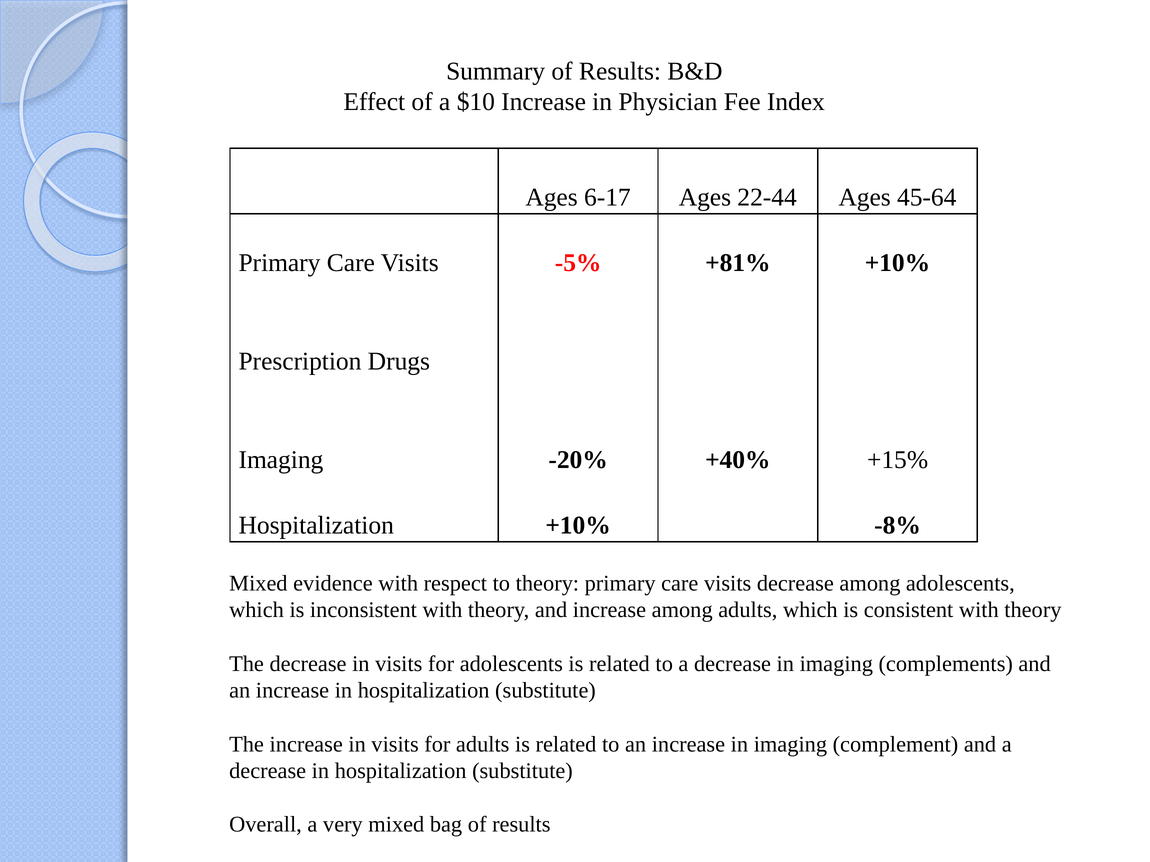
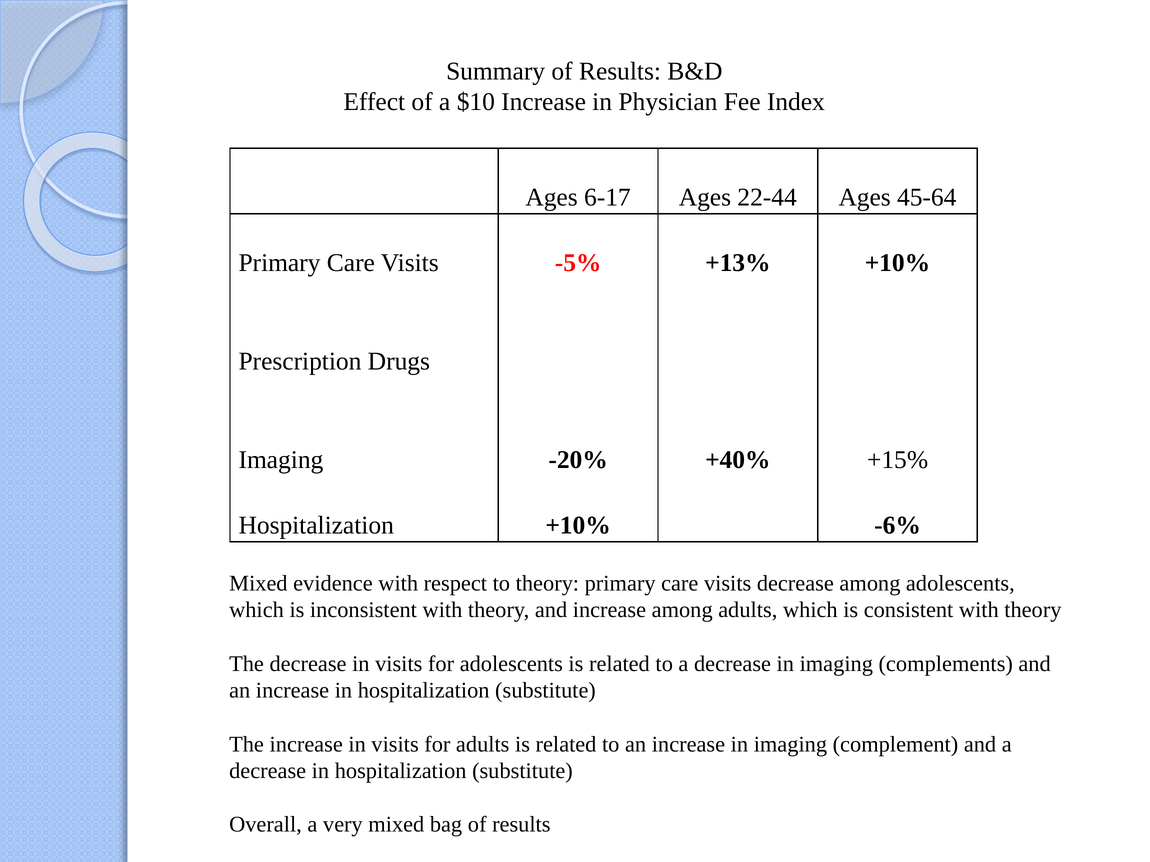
+81%: +81% -> +13% (738, 263)
-8%: -8% -> -6% (898, 526)
